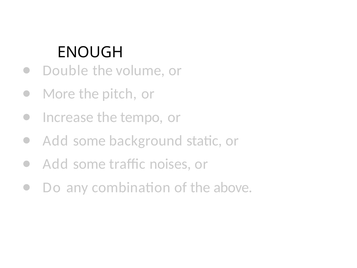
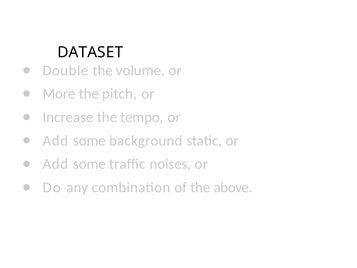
ENOUGH: ENOUGH -> DATASET (90, 52)
